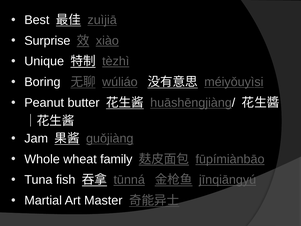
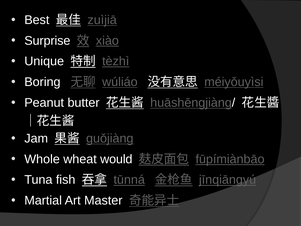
family: family -> would (116, 159)
